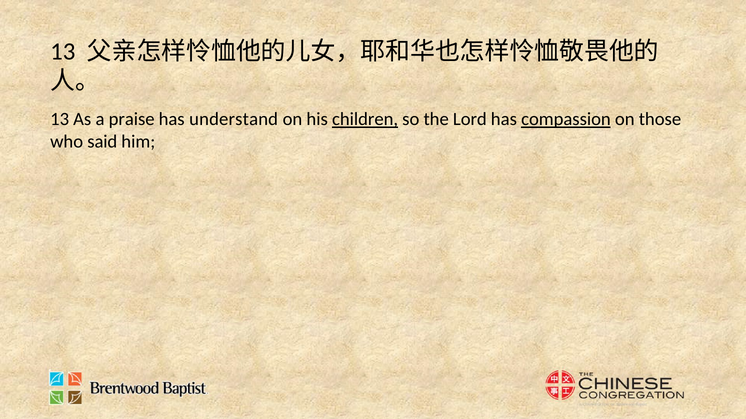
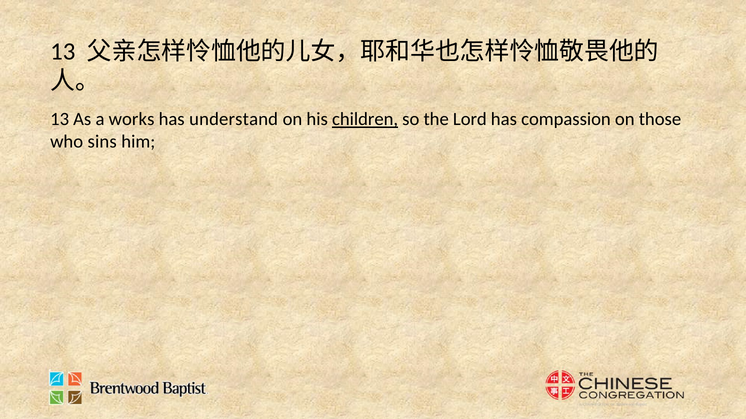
praise: praise -> works (132, 119)
compassion underline: present -> none (566, 119)
said: said -> sins (102, 142)
